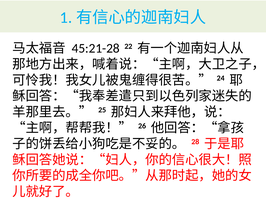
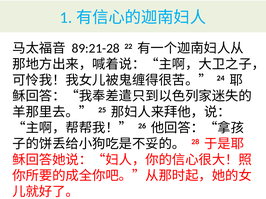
45:21-28: 45:21-28 -> 89:21-28 (96, 49)
